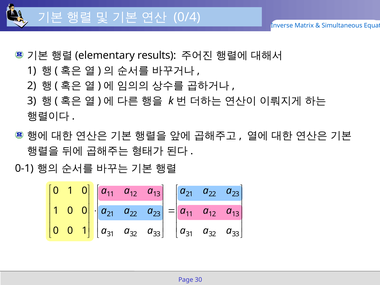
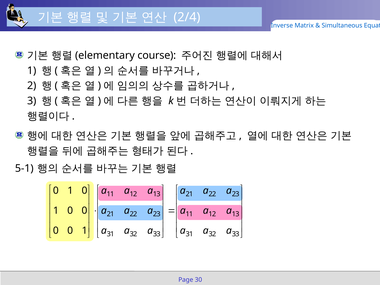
0/4: 0/4 -> 2/4 (187, 17)
results: results -> course (157, 55)
0-1: 0-1 -> 5-1 (24, 168)
